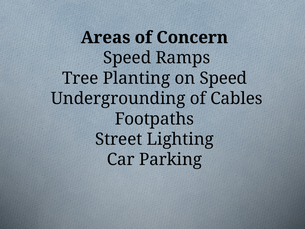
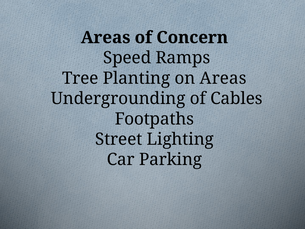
on Speed: Speed -> Areas (223, 78)
